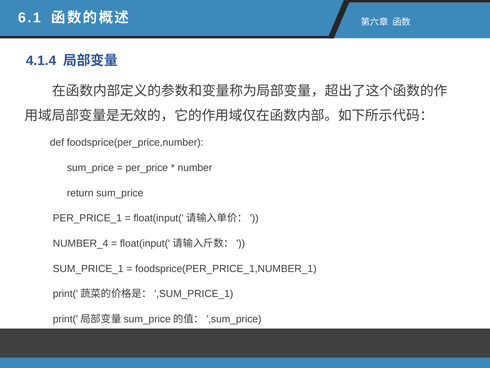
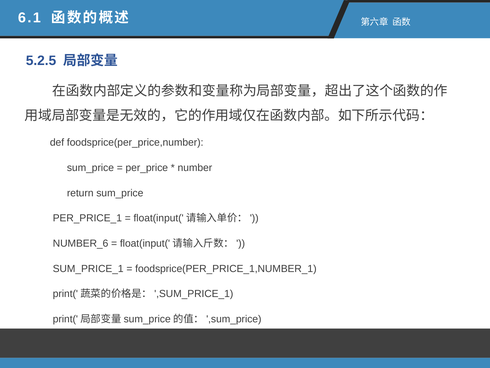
4.1.4: 4.1.4 -> 5.2.5 (41, 61)
NUMBER_4: NUMBER_4 -> NUMBER_6 (81, 243)
